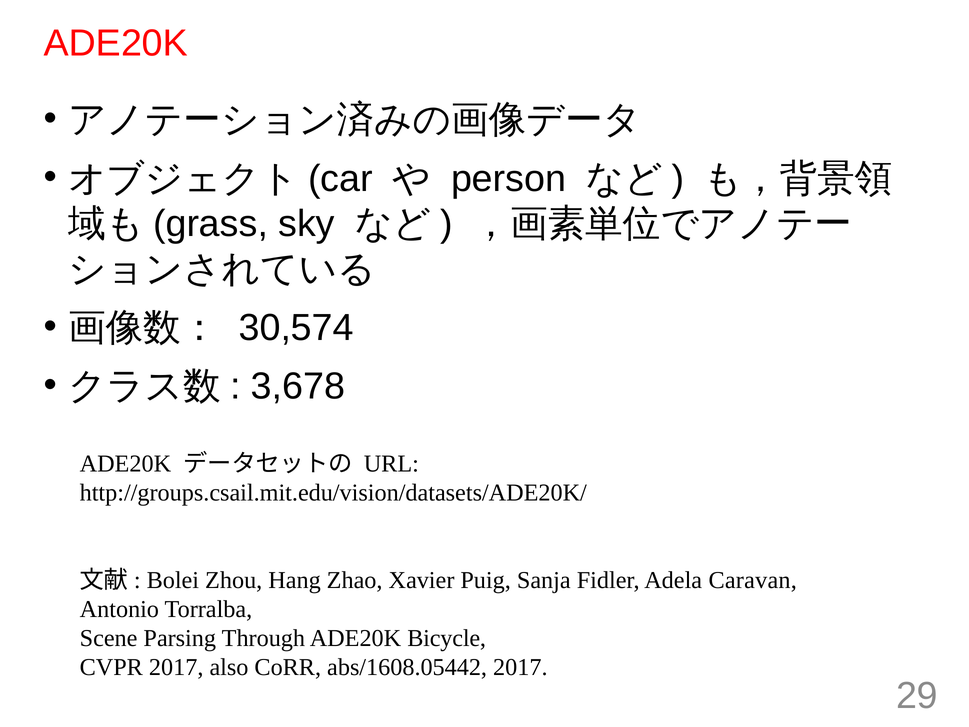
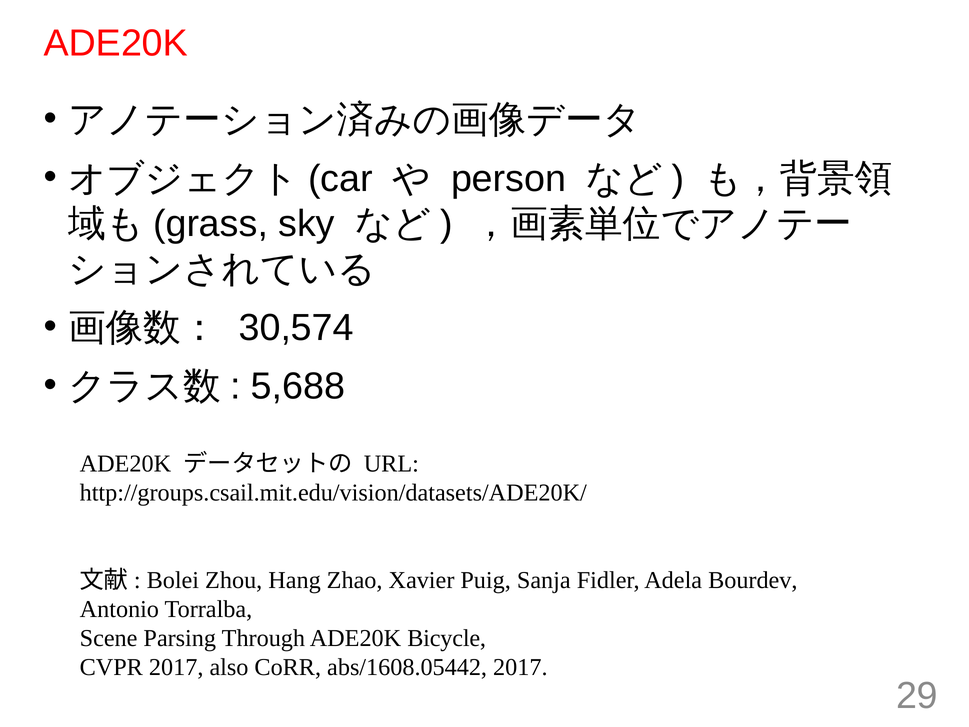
3,678: 3,678 -> 5,688 (298, 386)
Caravan: Caravan -> Bourdev (753, 580)
